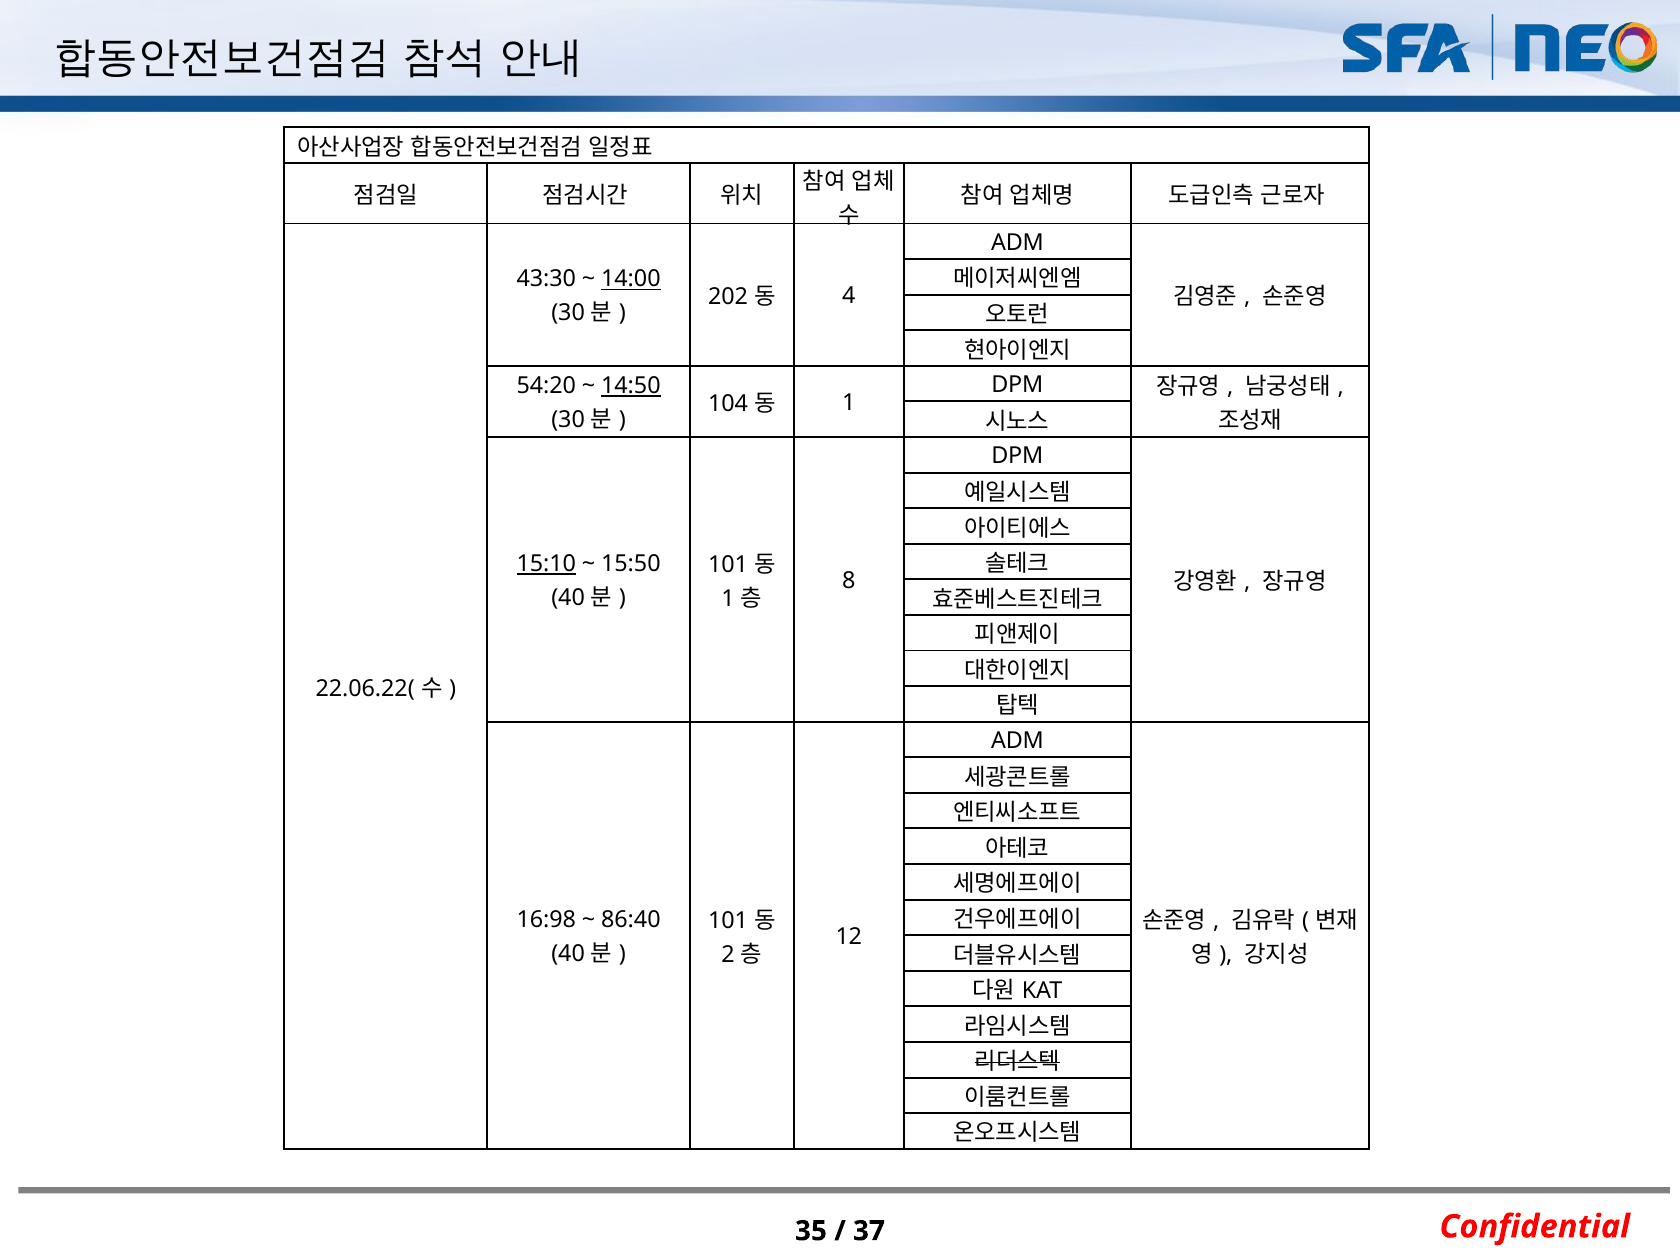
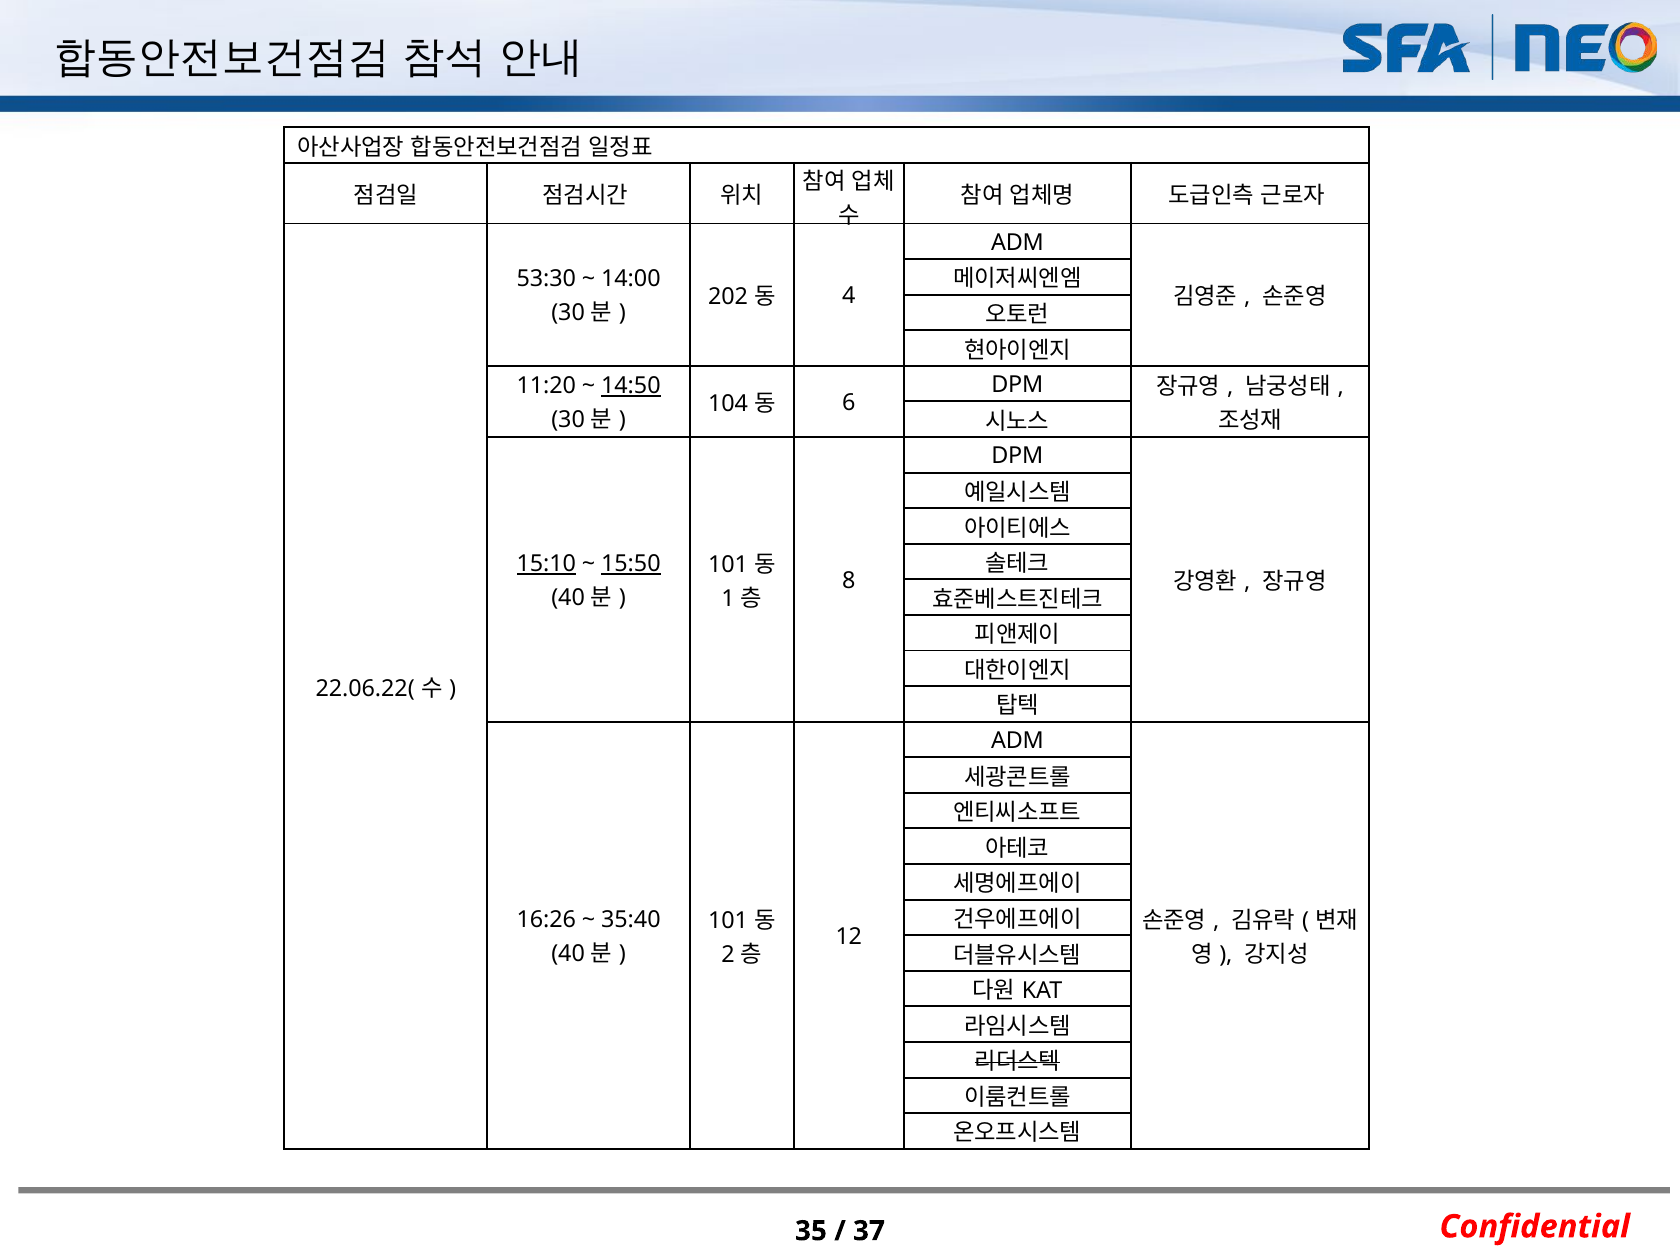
43:30: 43:30 -> 53:30 (546, 279)
14:00 underline: present -> none (631, 279)
54:20: 54:20 -> 11:20 (546, 386)
1: 1 -> 6 (849, 403)
15:50 underline: none -> present (631, 564)
16:98: 16:98 -> 16:26 (546, 920)
86:40: 86:40 -> 35:40 (631, 920)
